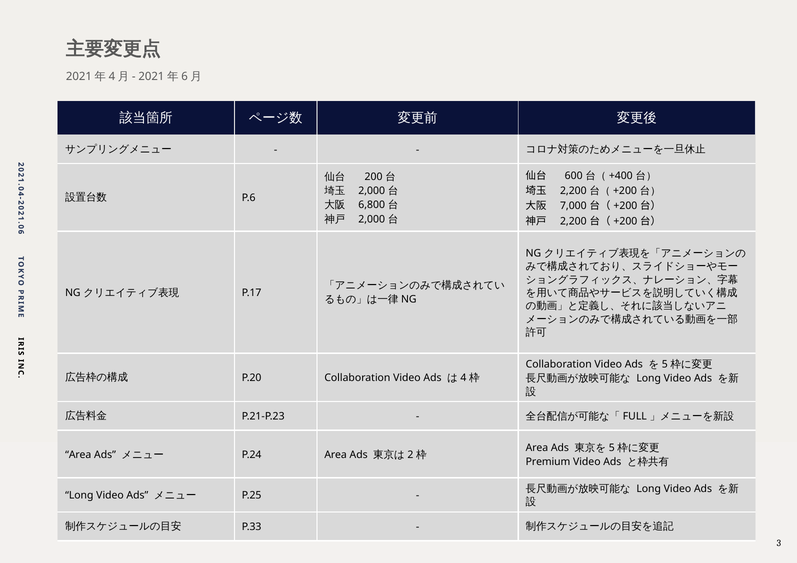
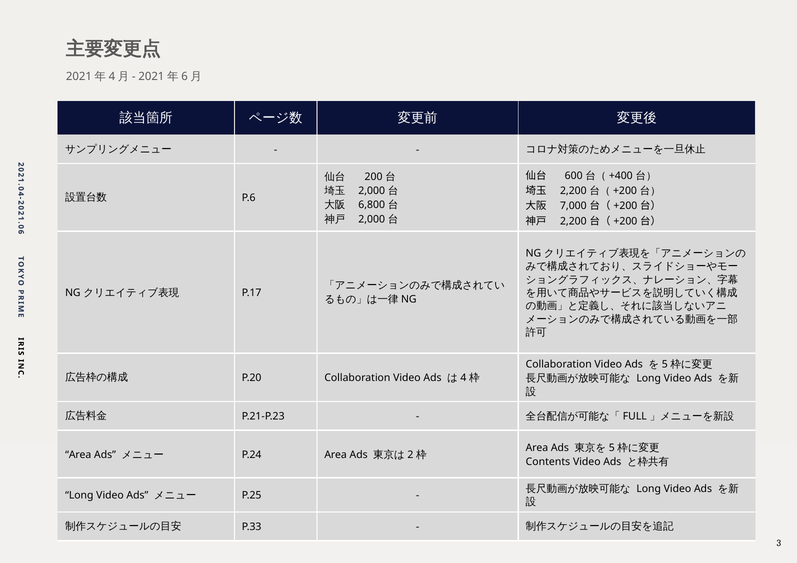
Premium: Premium -> Contents (548, 462)
